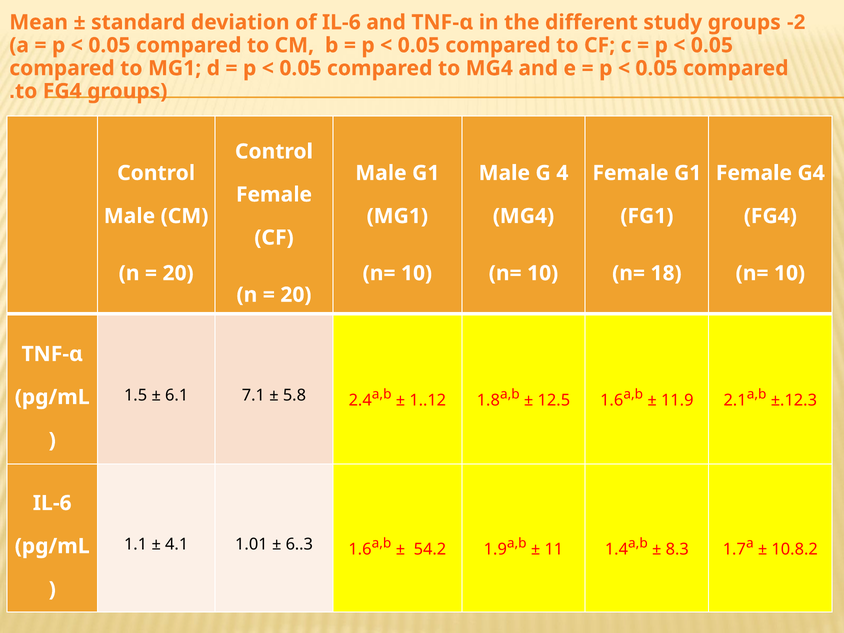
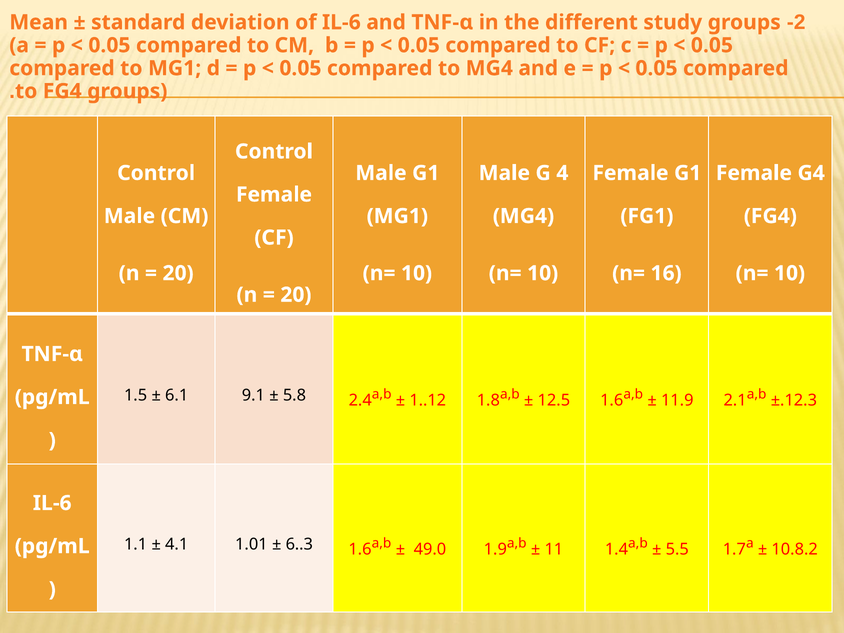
18: 18 -> 16 (663, 273)
7.1: 7.1 -> 9.1 (253, 395)
54.2: 54.2 -> 49.0 (430, 550)
8.3: 8.3 -> 5.5 (677, 550)
